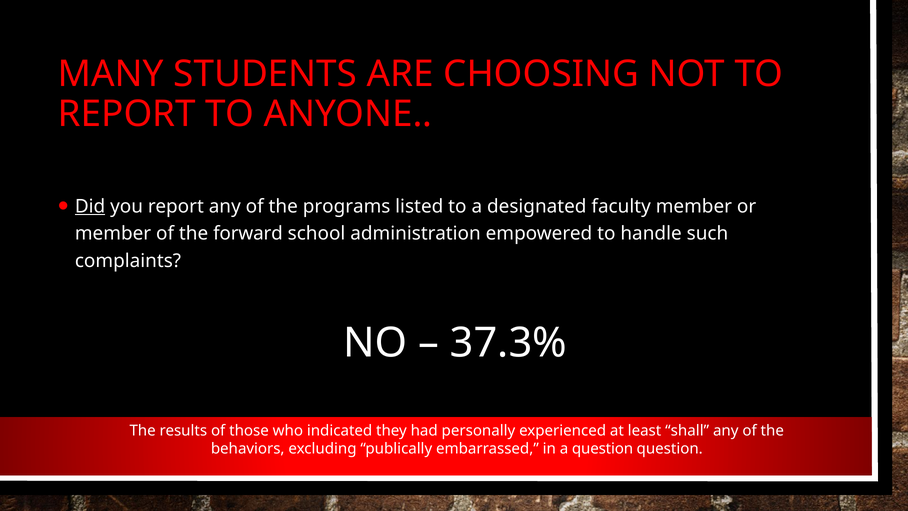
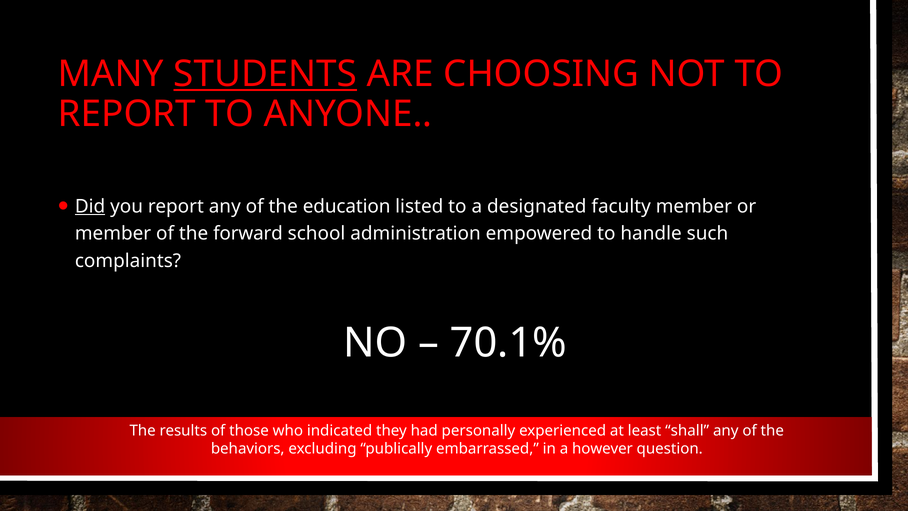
STUDENTS underline: none -> present (265, 74)
programs: programs -> education (347, 206)
37.3%: 37.3% -> 70.1% (508, 343)
a question: question -> however (602, 449)
